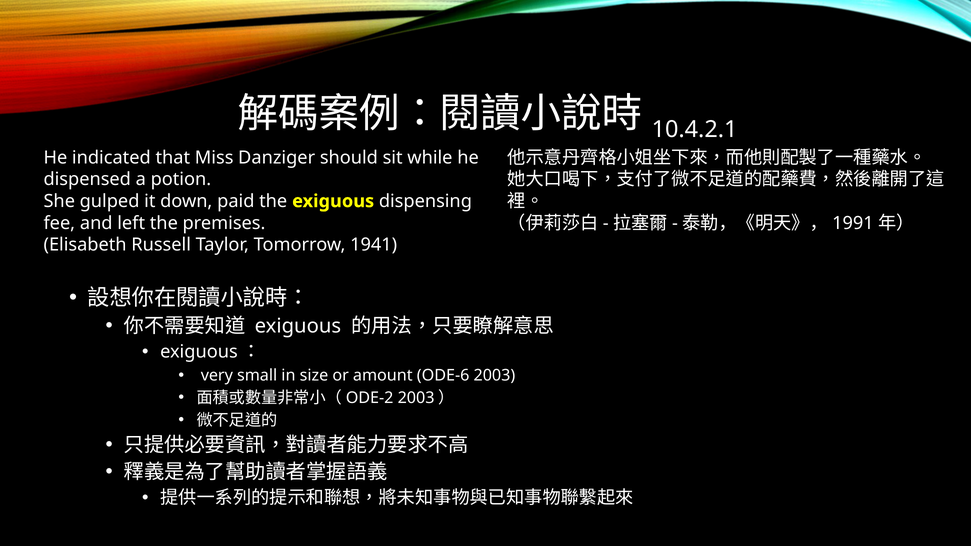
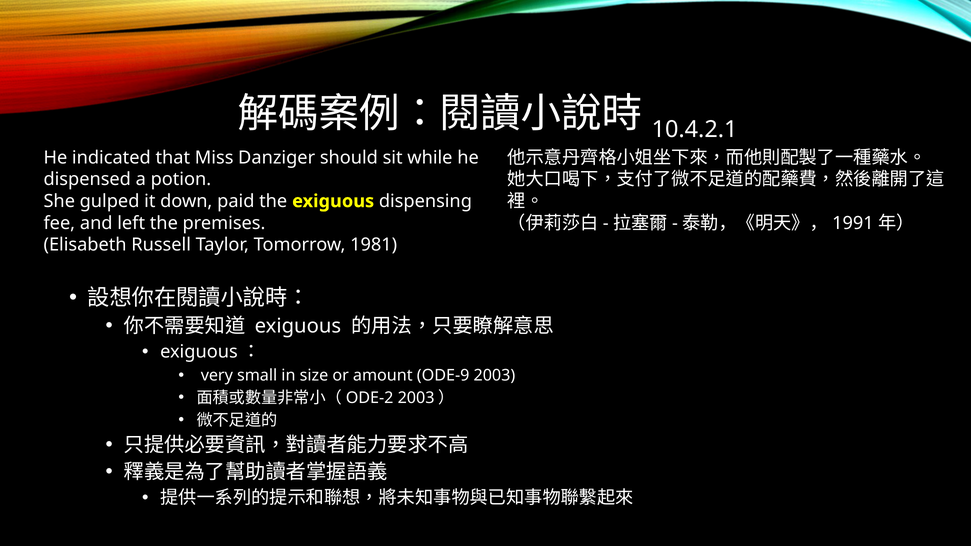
1941: 1941 -> 1981 (374, 245)
ODE-6: ODE-6 -> ODE-9 (443, 376)
